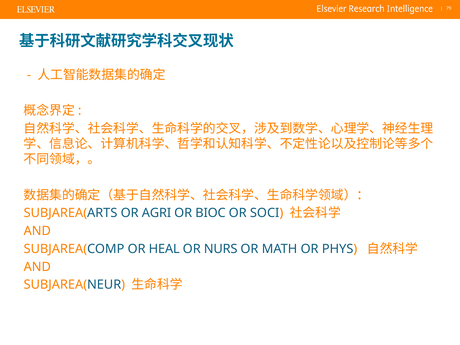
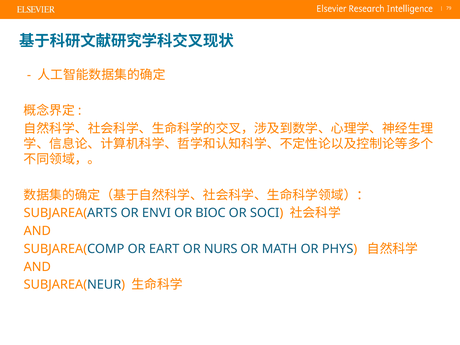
AGRI: AGRI -> ENVI (156, 213)
HEAL: HEAL -> EART (164, 249)
